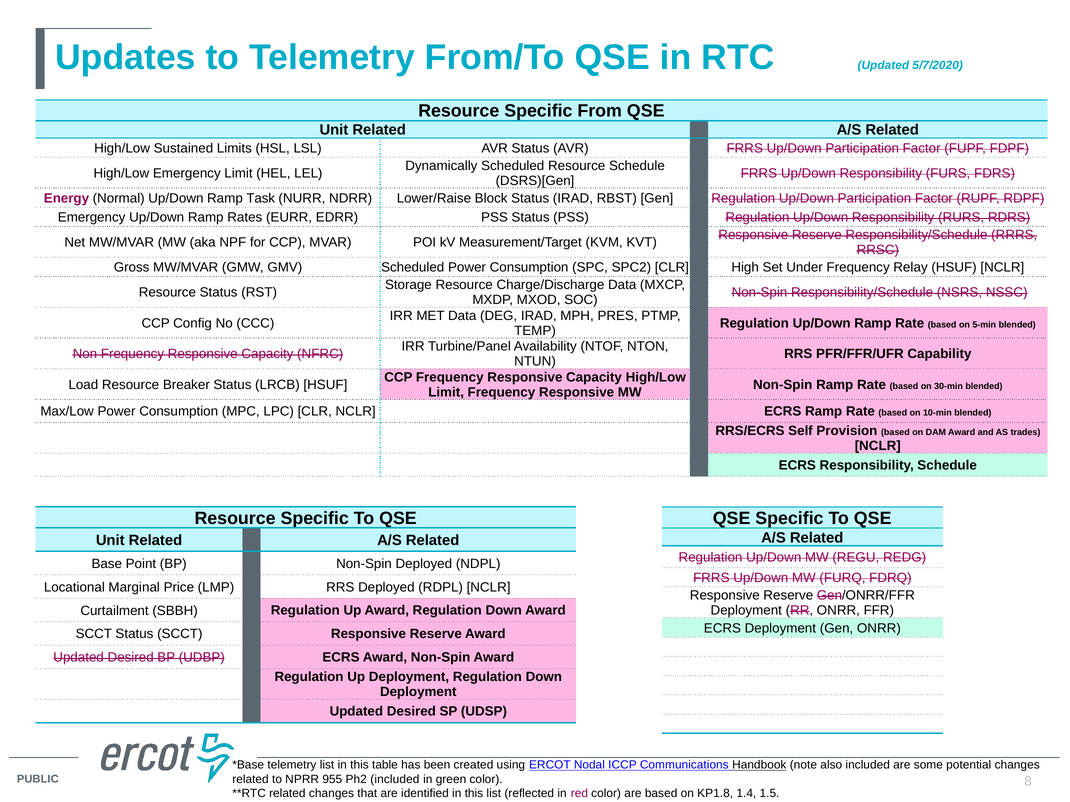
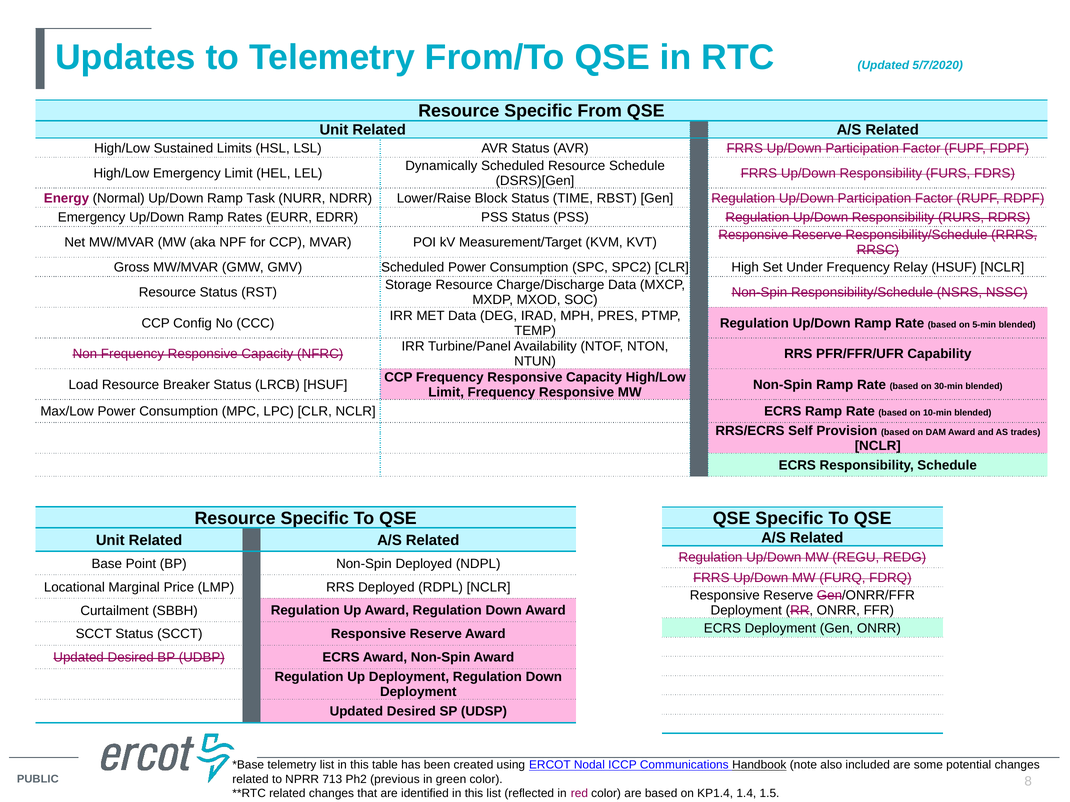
Status IRAD: IRAD -> TIME (573, 198)
955: 955 -> 713 (332, 780)
Ph2 included: included -> previous (395, 780)
KP1.8: KP1.8 -> KP1.4 (715, 794)
